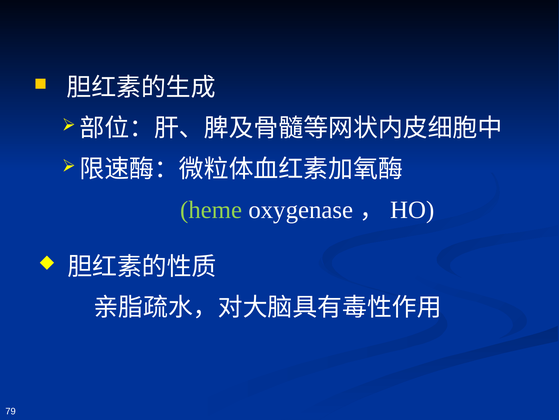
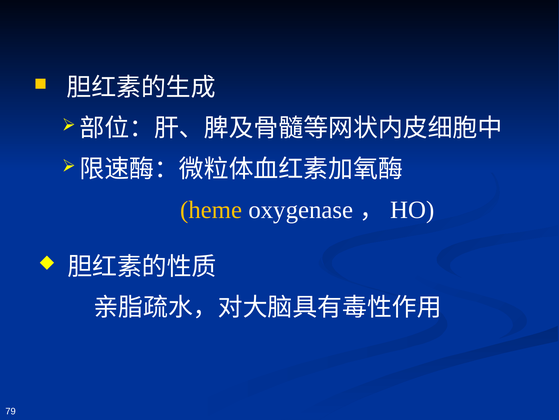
heme colour: light green -> yellow (211, 210)
